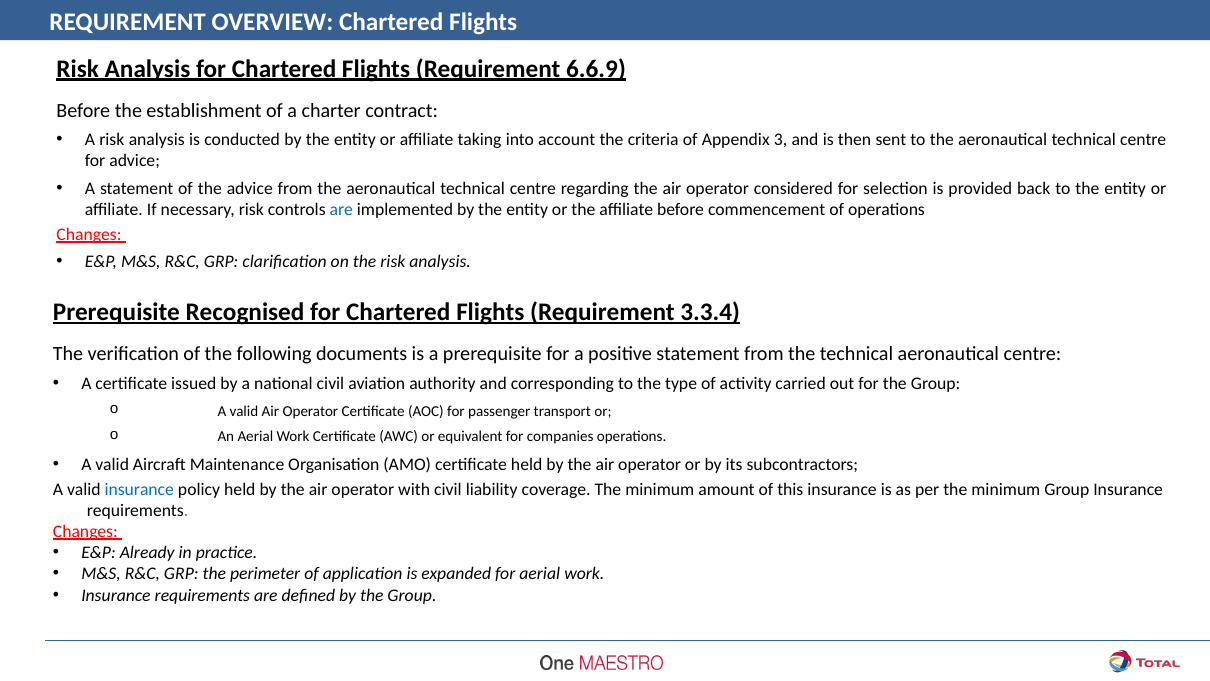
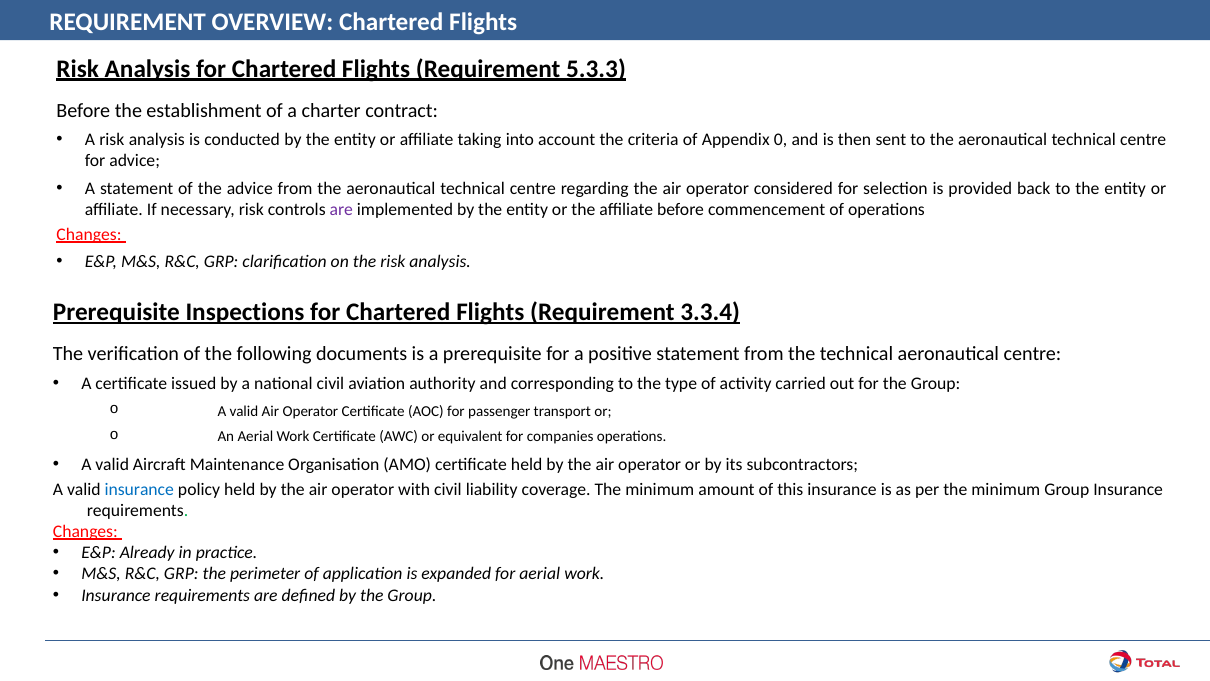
6.6.9: 6.6.9 -> 5.3.3 (596, 69)
3: 3 -> 0 (781, 140)
are colour: blue -> purple (341, 209)
Recognised: Recognised -> Inspections (245, 312)
